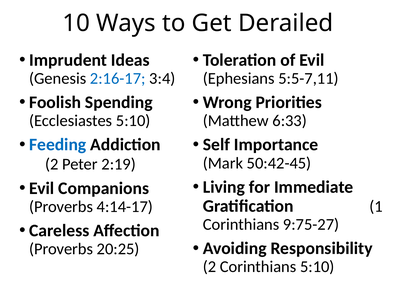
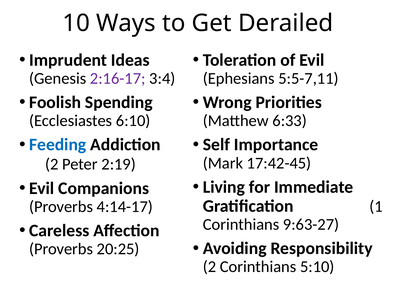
2:16-17 colour: blue -> purple (118, 78)
Ecclesiastes 5:10: 5:10 -> 6:10 (133, 121)
50:42-45: 50:42-45 -> 17:42-45 (279, 163)
9:75-27: 9:75-27 -> 9:63-27 (311, 224)
